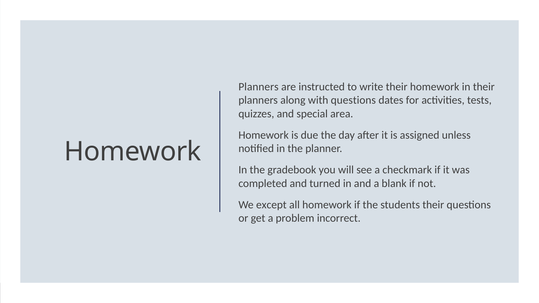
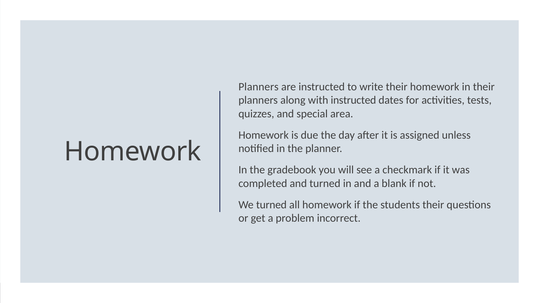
with questions: questions -> instructed (353, 100)
We except: except -> turned (271, 205)
